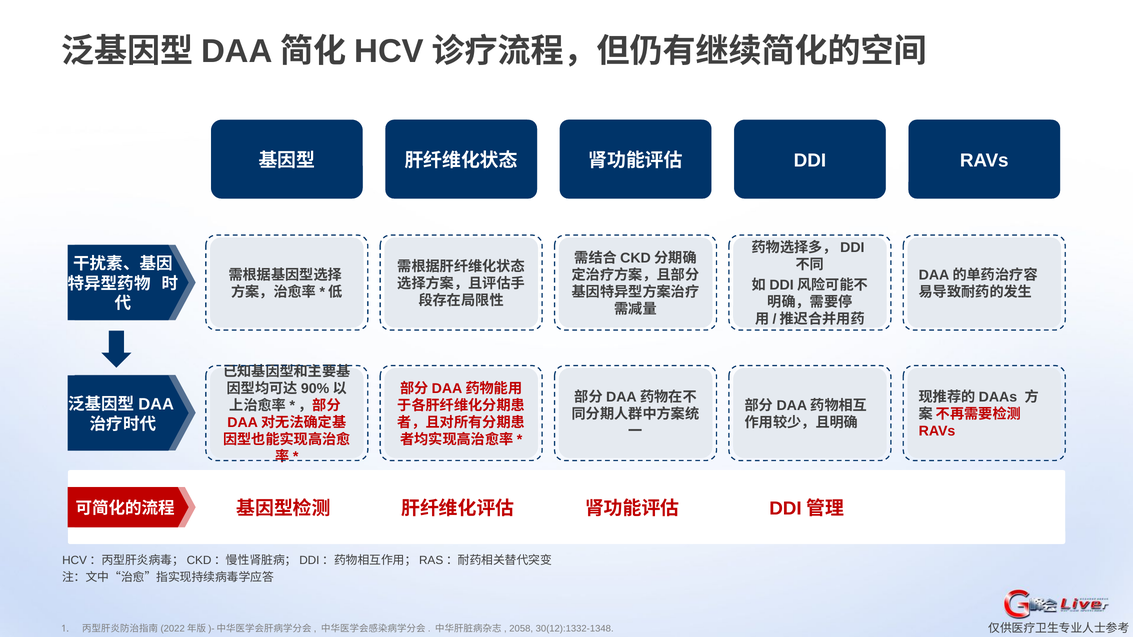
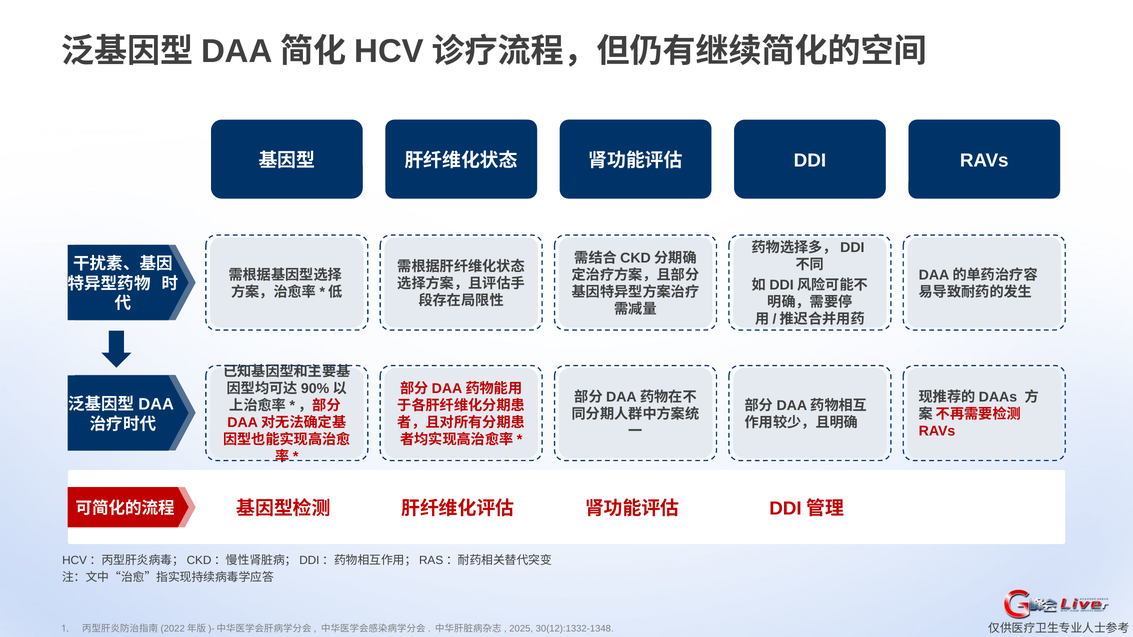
2058: 2058 -> 2025 (521, 629)
